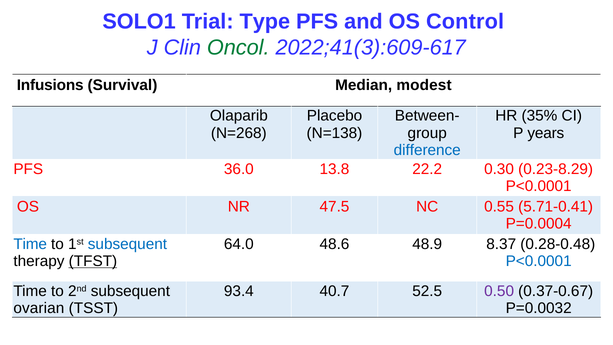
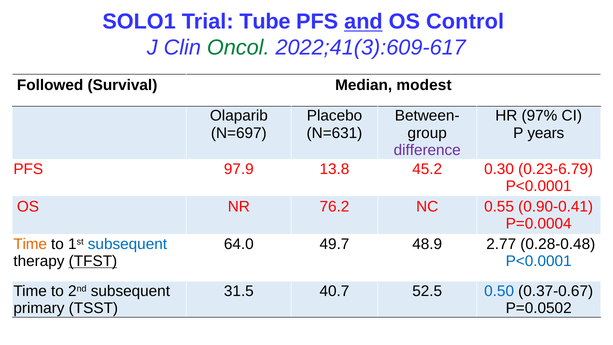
Type: Type -> Tube (265, 22)
and underline: none -> present (363, 22)
Infusions: Infusions -> Followed (50, 85)
35%: 35% -> 97% (539, 116)
N=268: N=268 -> N=697 (239, 133)
N=138: N=138 -> N=631 (334, 133)
difference colour: blue -> purple (427, 150)
36.0: 36.0 -> 97.9 (239, 169)
22.2: 22.2 -> 45.2 (427, 169)
0.23-8.29: 0.23-8.29 -> 0.23-6.79 (556, 169)
47.5: 47.5 -> 76.2 (334, 206)
5.71-0.41: 5.71-0.41 -> 0.90-0.41 (556, 206)
Time colour: blue -> orange (30, 244)
48.6: 48.6 -> 49.7 (334, 244)
8.37: 8.37 -> 2.77 (501, 244)
93.4: 93.4 -> 31.5 (239, 291)
0.50 colour: purple -> blue (499, 291)
ovarian: ovarian -> primary (39, 308)
P=0.0032: P=0.0032 -> P=0.0502 (539, 308)
